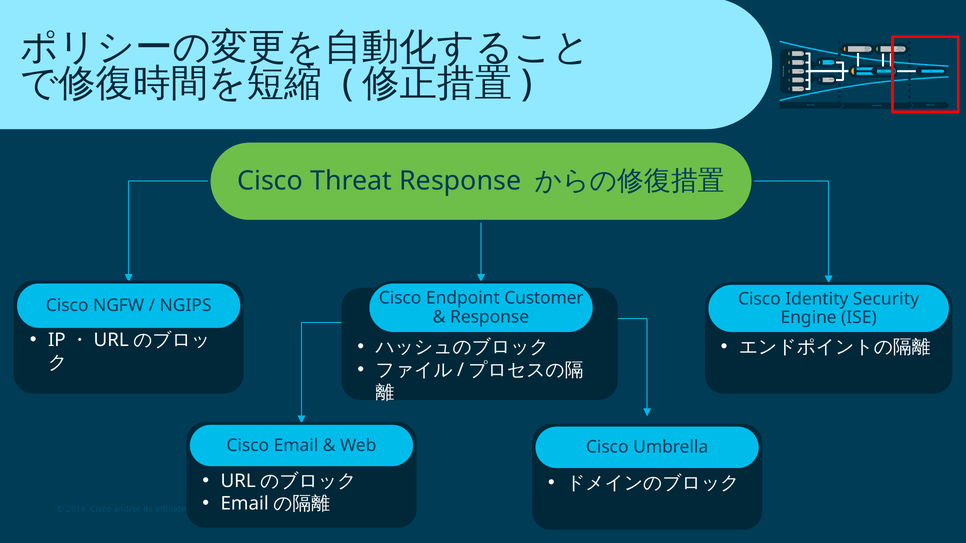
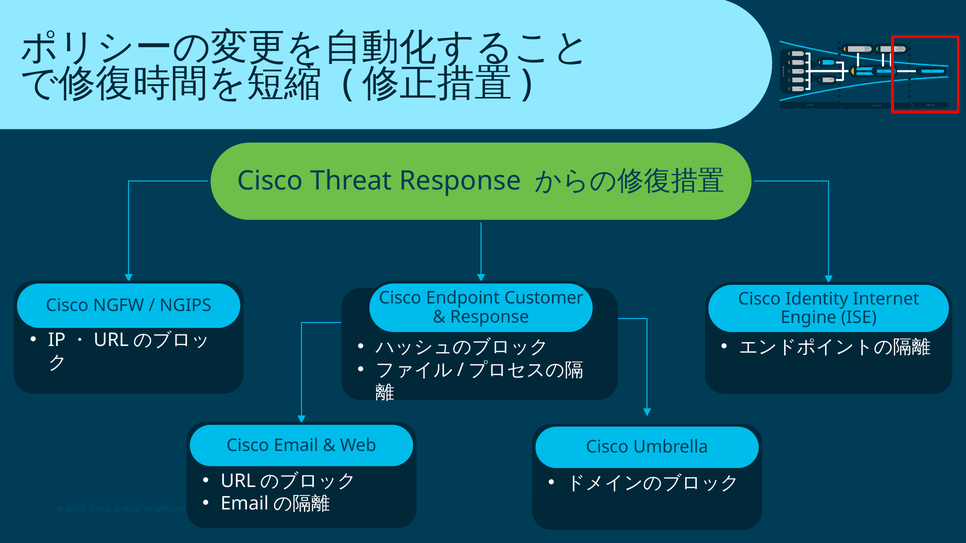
Identity Security: Security -> Internet (886, 299)
